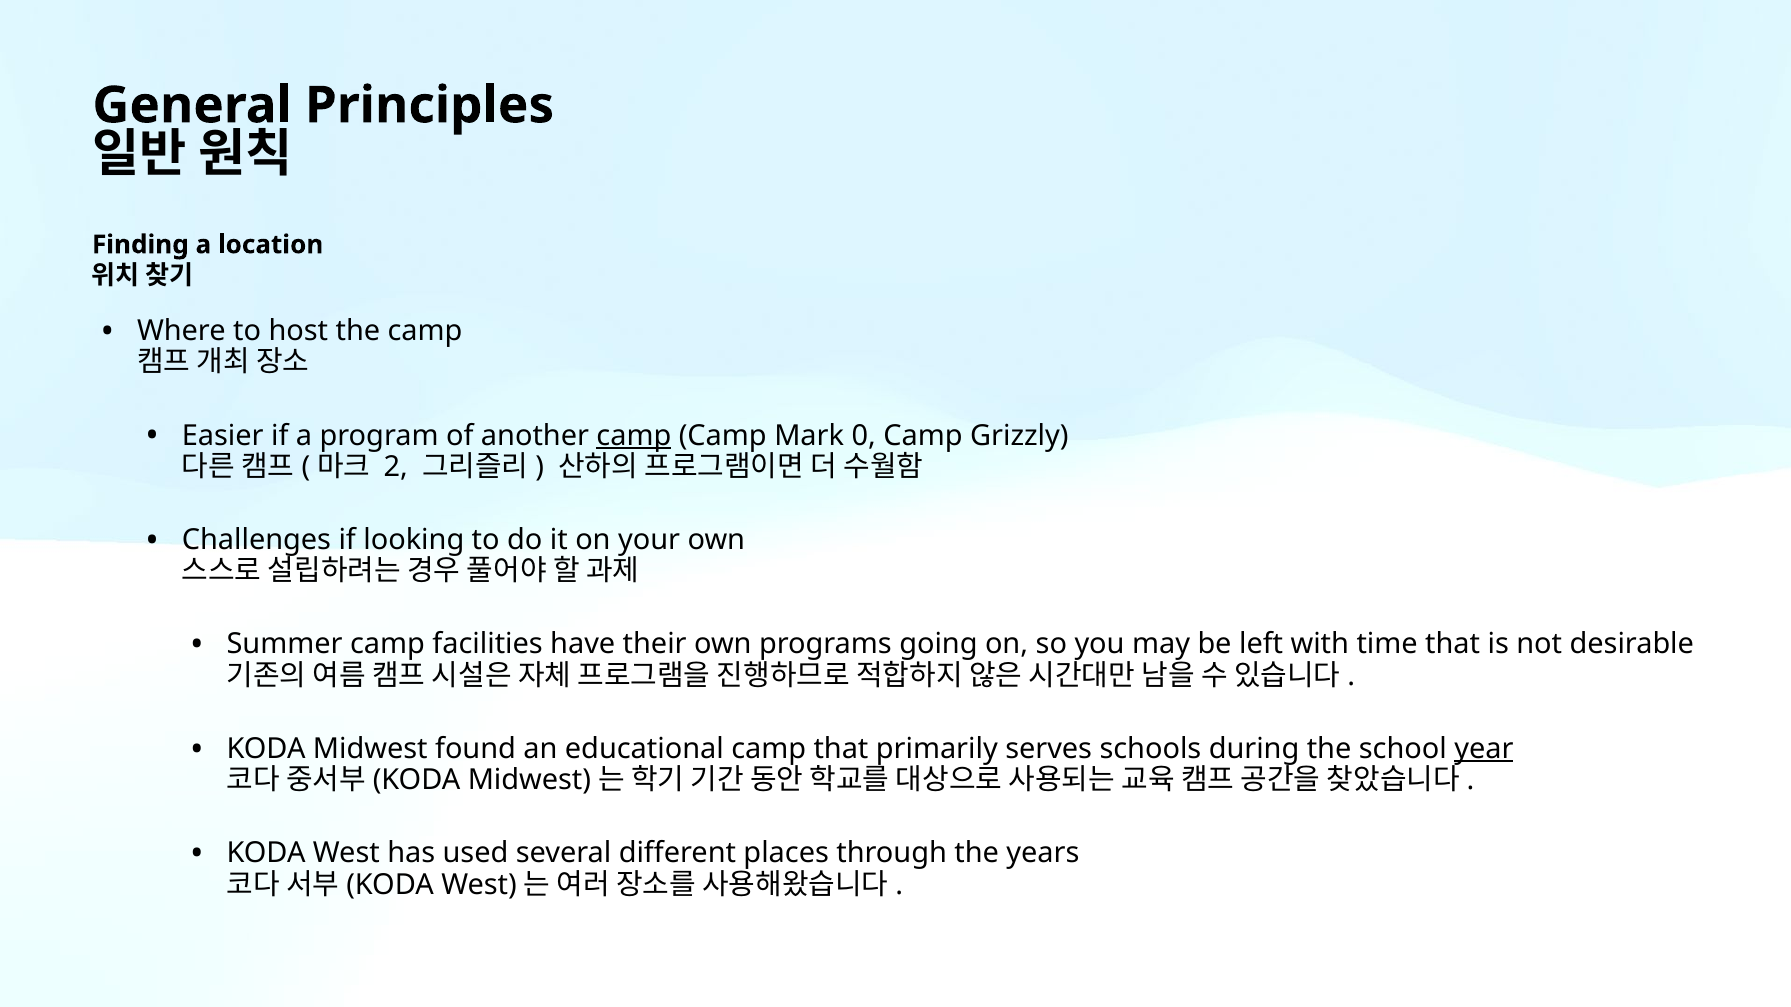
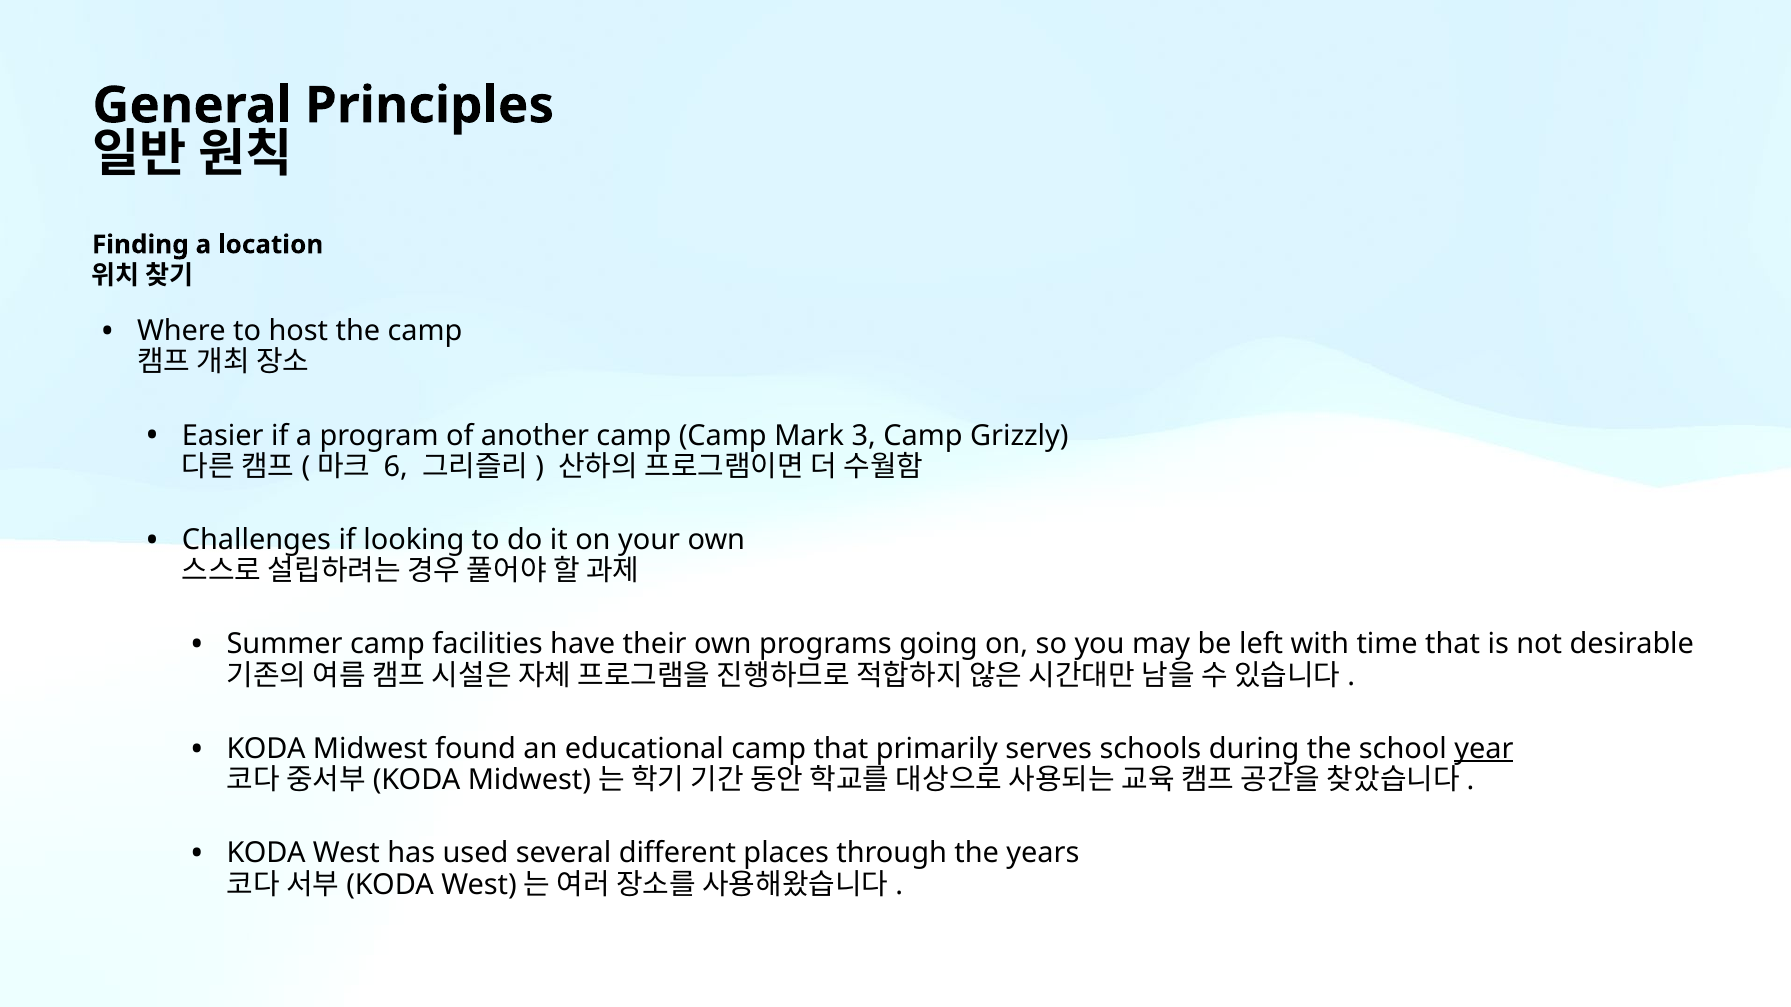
camp underline: present -> none (634, 436)
0: 0 -> 3 (864, 436)
2: 2 -> 6 (396, 467)
